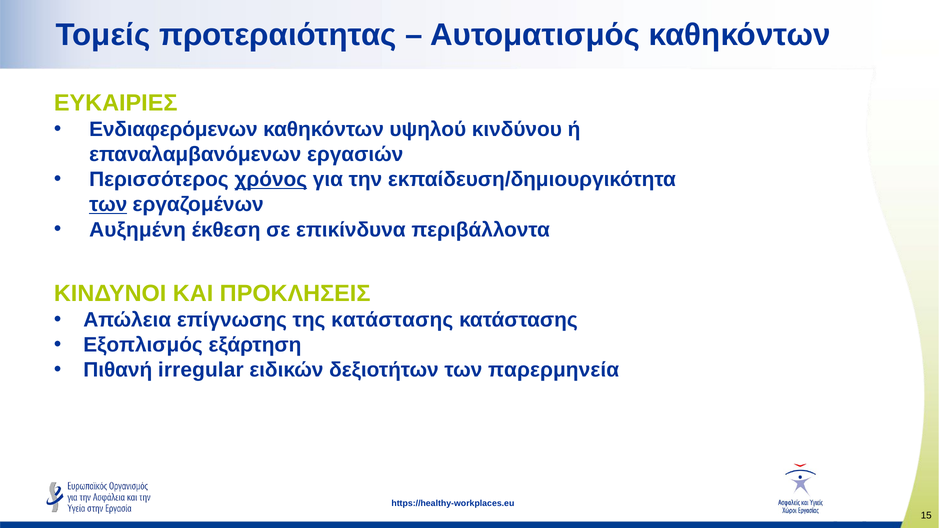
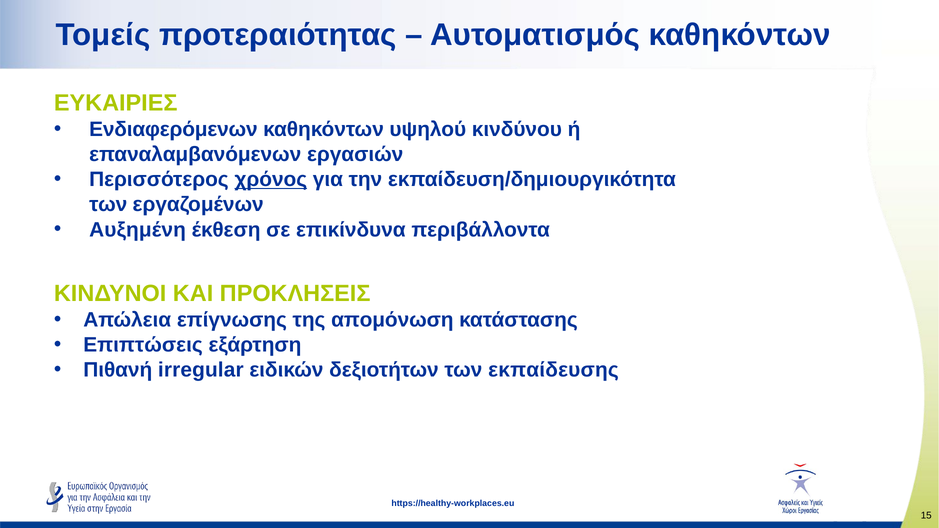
των underline: present -> none (108, 205)
της κατάστασης: κατάστασης -> απομόνωση (392, 320)
Εξοπλισμός: Εξοπλισμός -> Επιπτώσεις (143, 345)
παρερμηνεία: παρερμηνεία -> εκπαίδευσης (554, 370)
